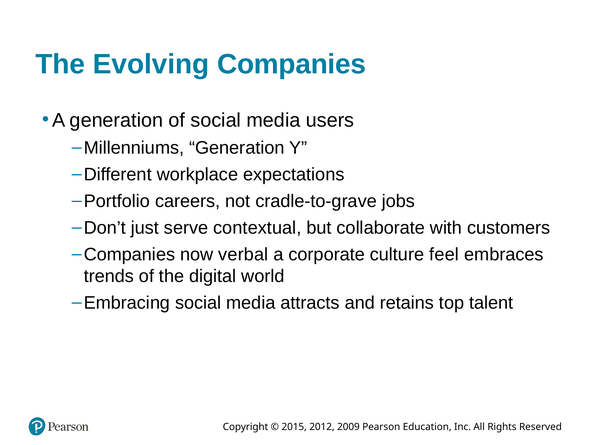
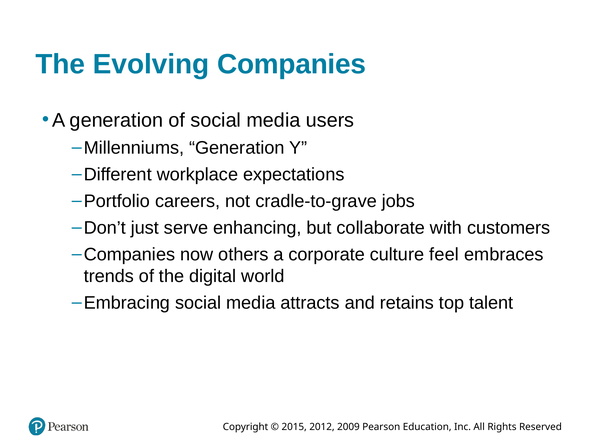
contextual: contextual -> enhancing (257, 228)
verbal: verbal -> others (243, 254)
